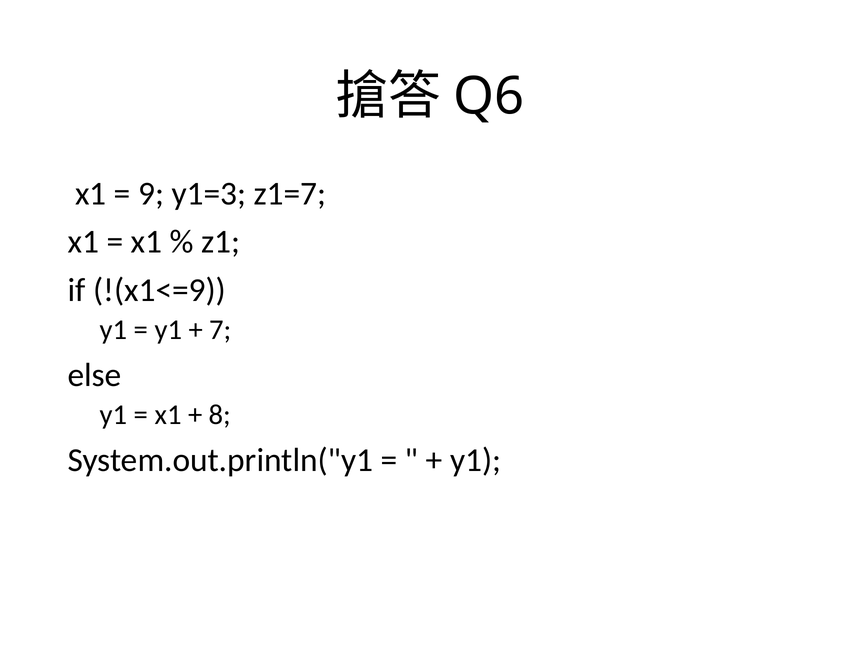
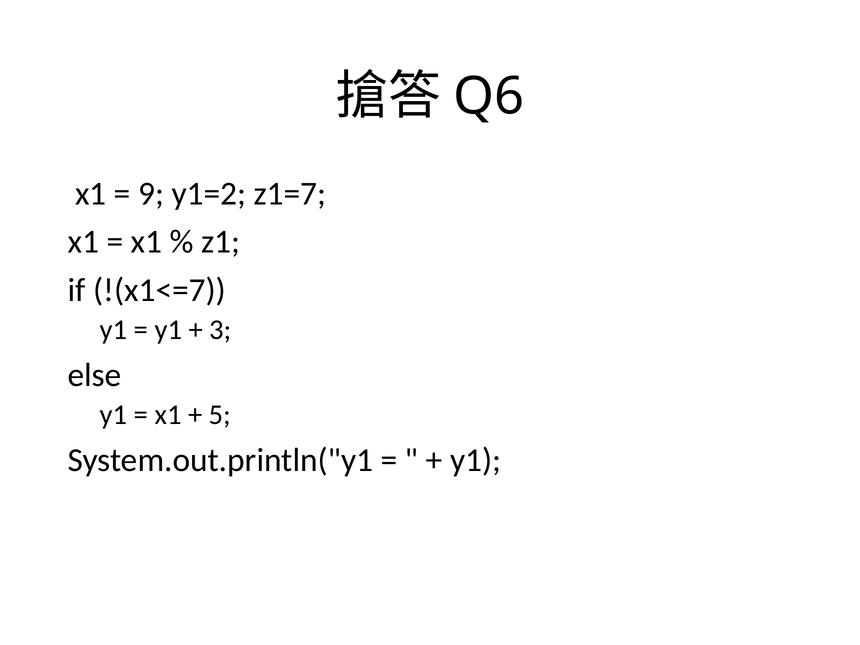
y1=3: y1=3 -> y1=2 (209, 194)
!(x1<=9: !(x1<=9 -> !(x1<=7 (160, 290)
7: 7 -> 3 (220, 330)
8: 8 -> 5 (220, 415)
